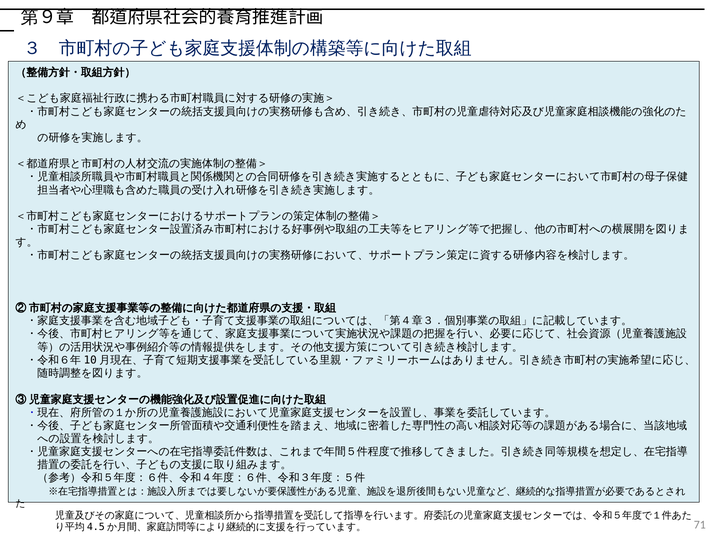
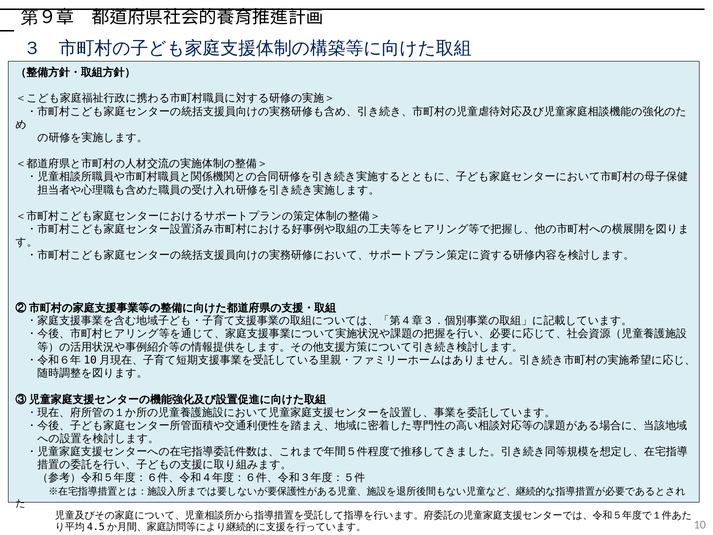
71: 71 -> 10 (700, 525)
